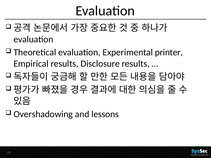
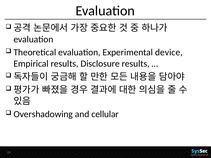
printer: printer -> device (169, 52)
lessons: lessons -> cellular (105, 114)
